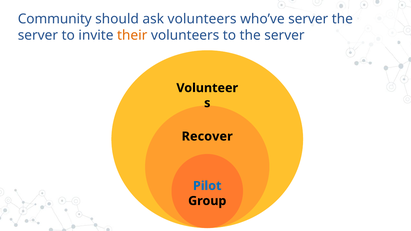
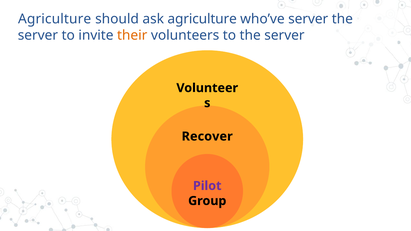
Community: Community -> Agriculture (55, 19)
ask volunteers: volunteers -> agriculture (202, 19)
Pilot colour: blue -> purple (207, 186)
